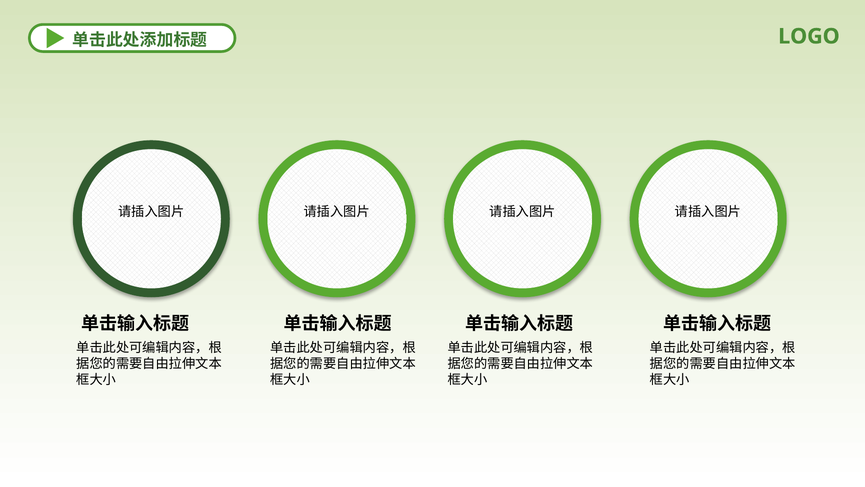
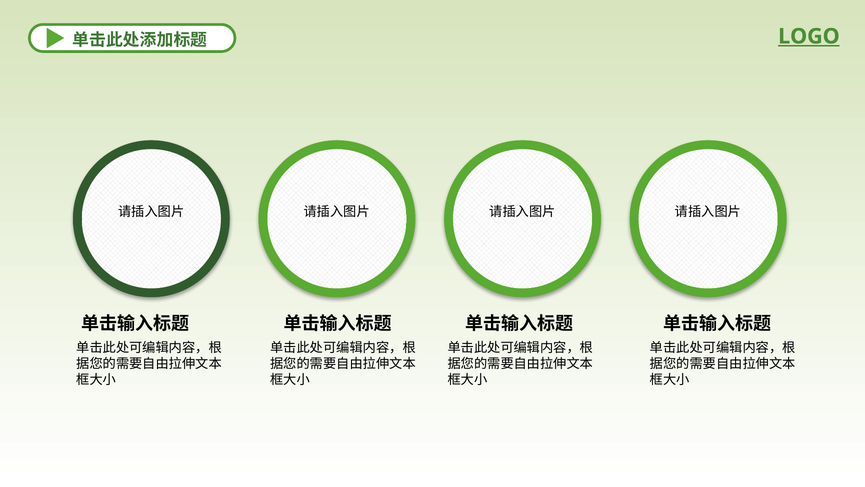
LOGO underline: none -> present (809, 36)
